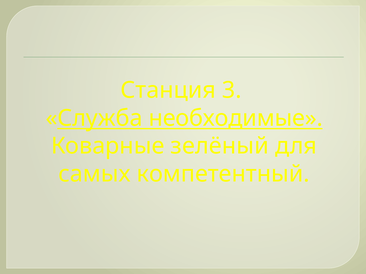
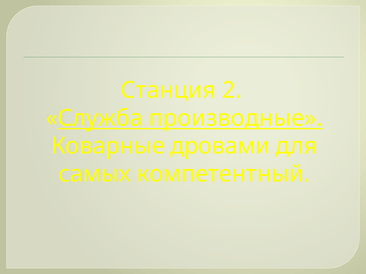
3: 3 -> 2 (232, 90)
необходимые: необходимые -> производные (236, 118)
зелёный: зелёный -> дровами (220, 146)
